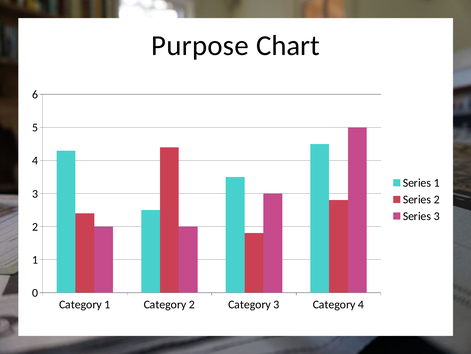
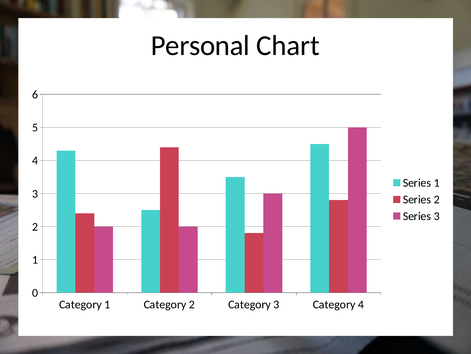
Purpose: Purpose -> Personal (200, 46)
